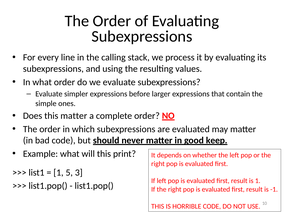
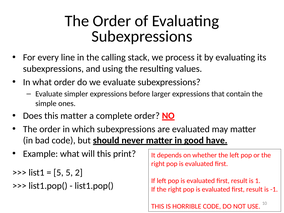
keep: keep -> have (217, 140)
1: 1 -> 5 (58, 172)
3: 3 -> 2 (79, 172)
